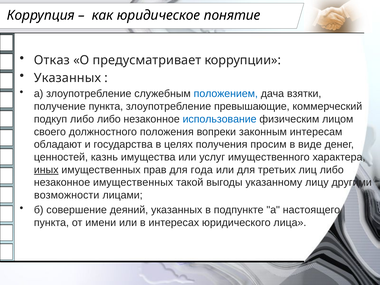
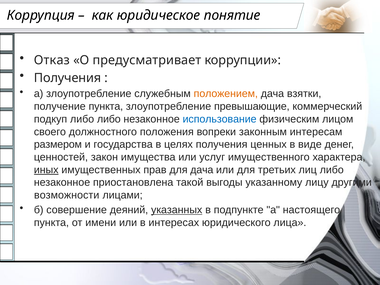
Указанных: Указанных -> Получения (68, 78)
положением colour: blue -> orange (226, 94)
обладают: обладают -> размером (58, 144)
просим: просим -> ценных (269, 144)
казнь: казнь -> закон (104, 157)
для года: года -> дача (202, 170)
незаконное имущественных: имущественных -> приостановлена (133, 182)
указанных underline: none -> present (177, 210)
